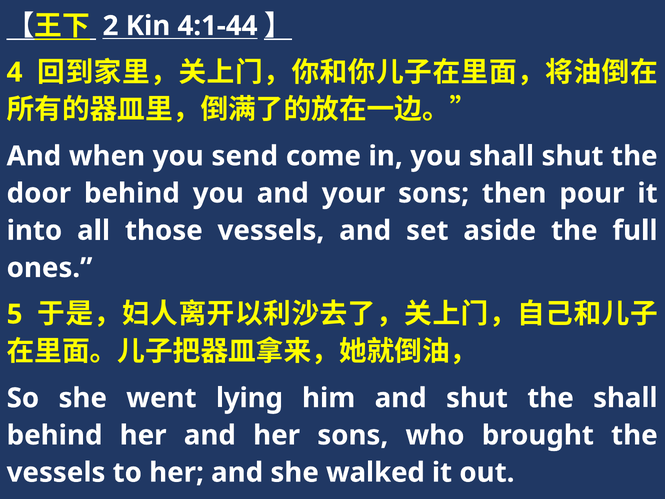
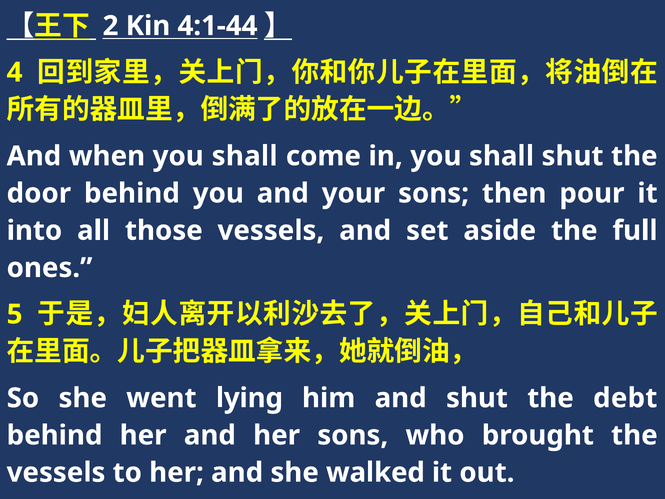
when you send: send -> shall (245, 156)
the shall: shall -> debt (625, 398)
